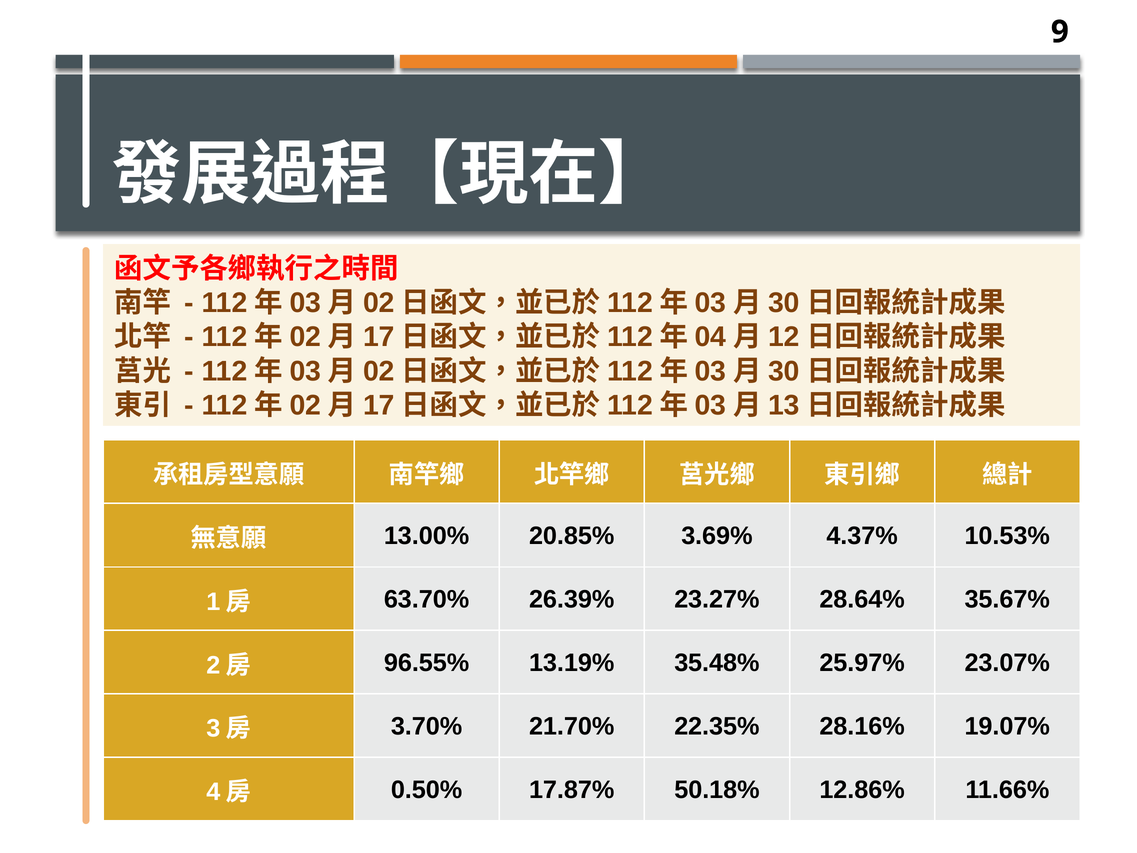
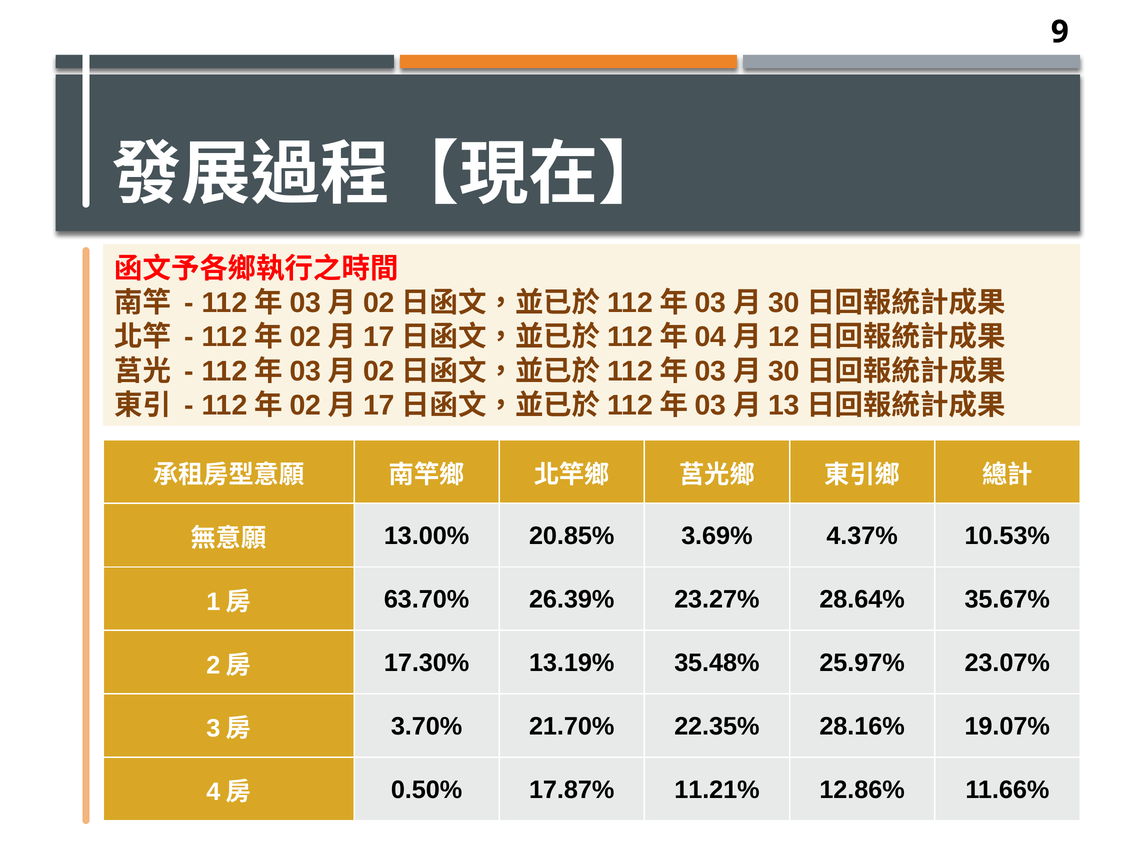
96.55%: 96.55% -> 17.30% (427, 663)
50.18%: 50.18% -> 11.21% (717, 789)
